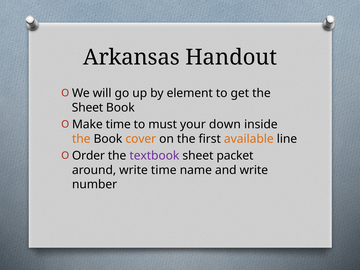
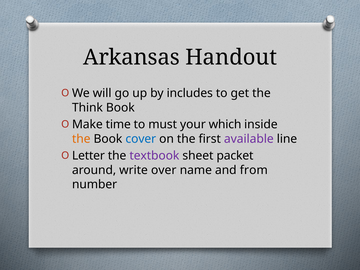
element: element -> includes (190, 93)
Sheet: Sheet -> Think (87, 108)
down: down -> which (225, 124)
cover colour: orange -> blue (141, 139)
available colour: orange -> purple (249, 139)
Order: Order -> Letter (88, 156)
write time: time -> over (164, 170)
and write: write -> from (254, 170)
